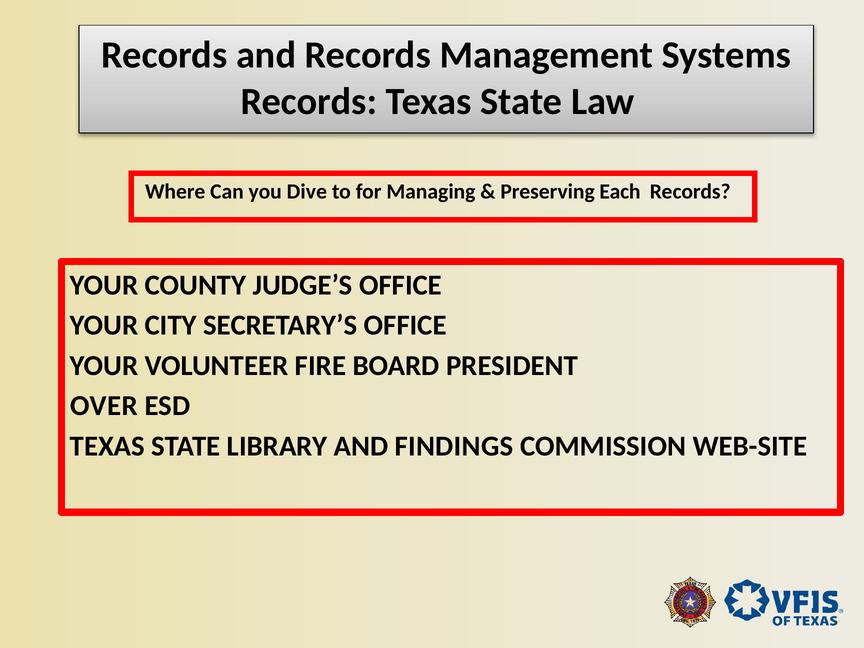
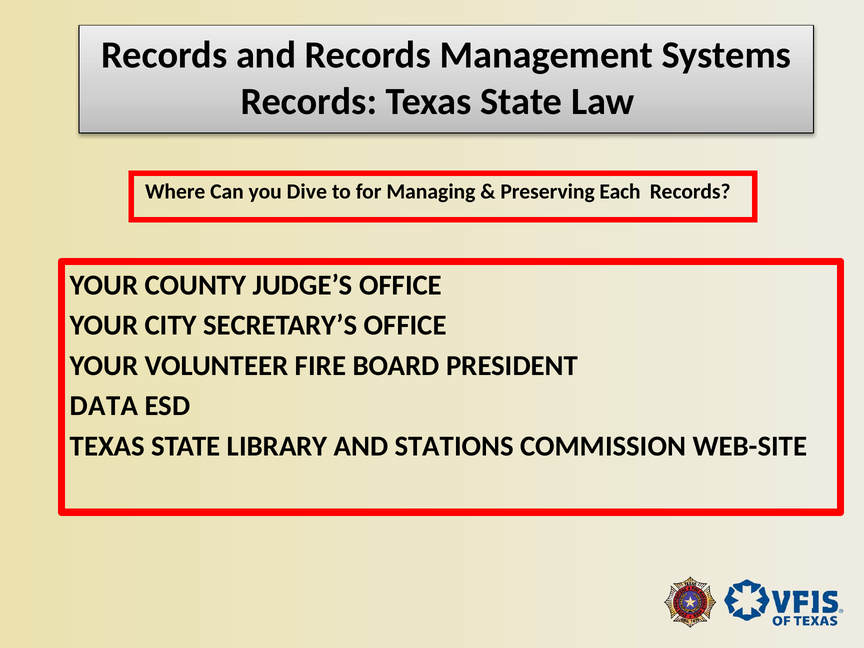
OVER: OVER -> DATA (104, 406)
FINDINGS: FINDINGS -> STATIONS (454, 446)
